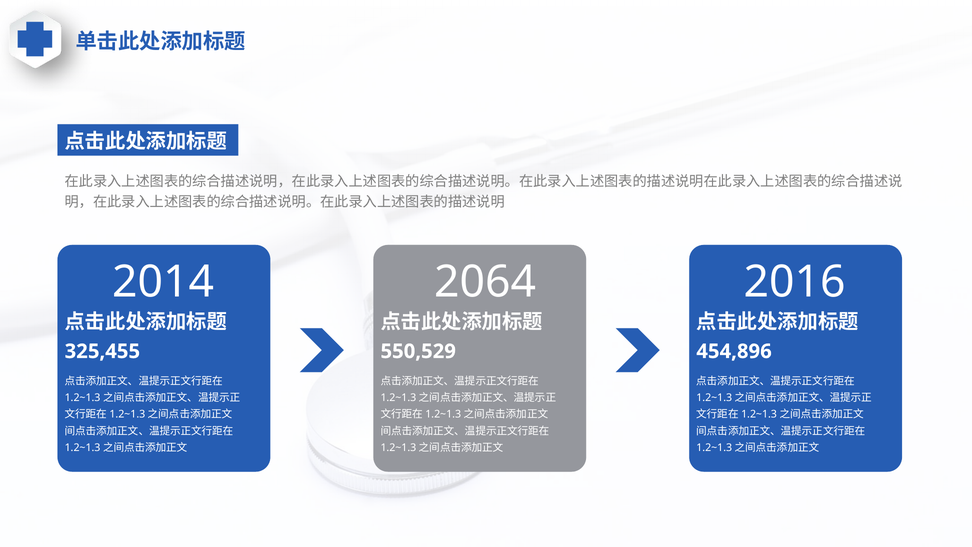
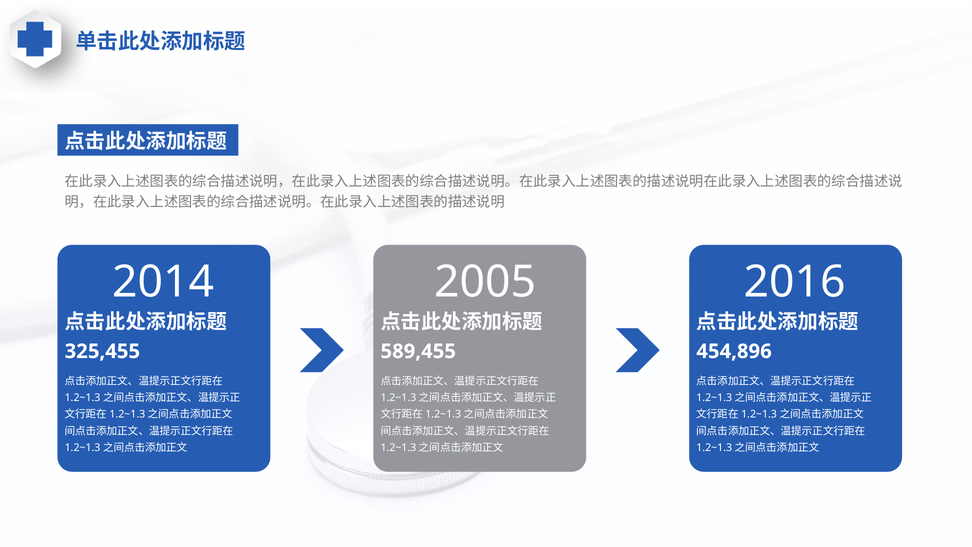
2064: 2064 -> 2005 (485, 282)
550,529: 550,529 -> 589,455 (418, 351)
